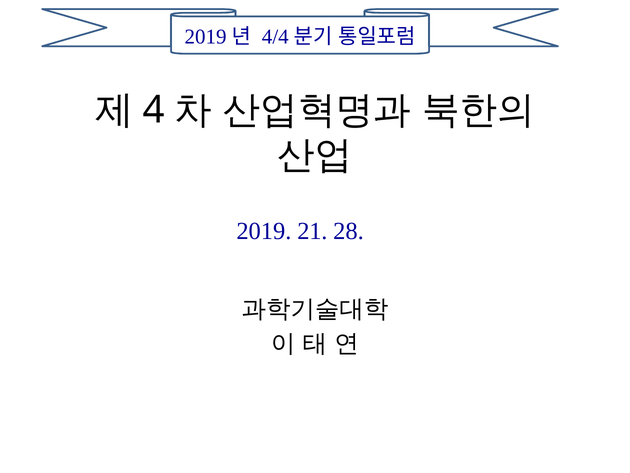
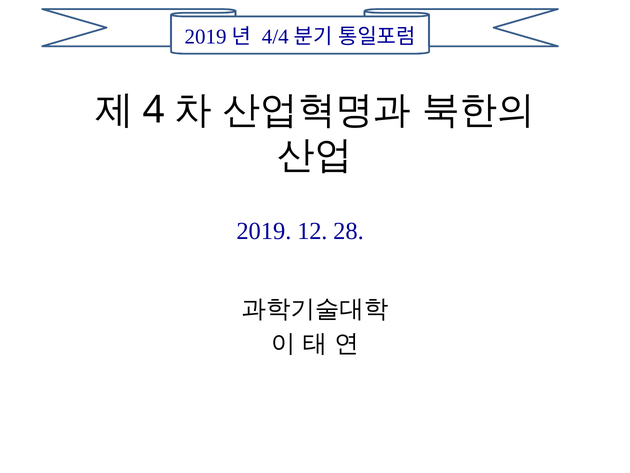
21: 21 -> 12 (312, 231)
